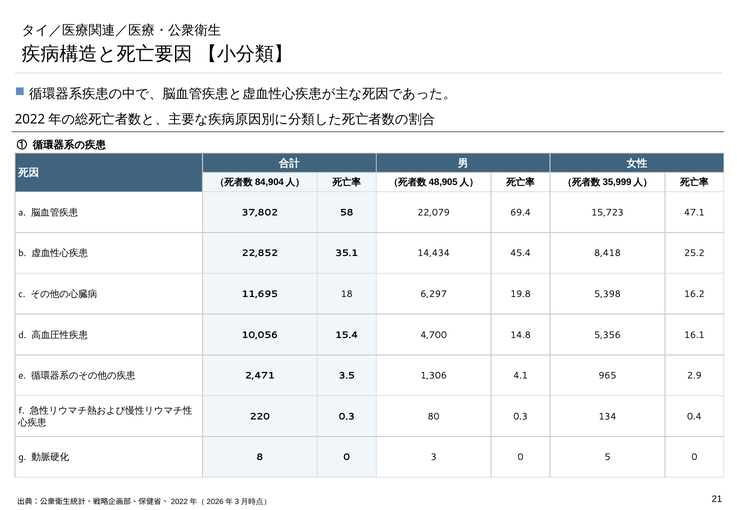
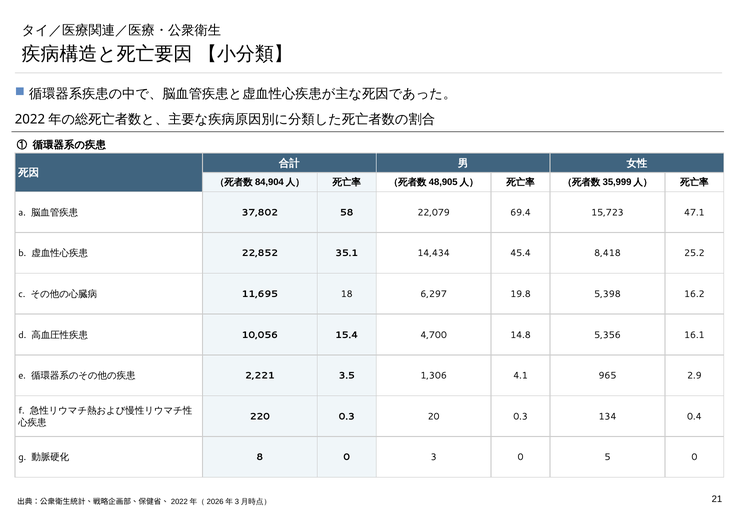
2,471: 2,471 -> 2,221 (260, 376)
80: 80 -> 20 (434, 417)
